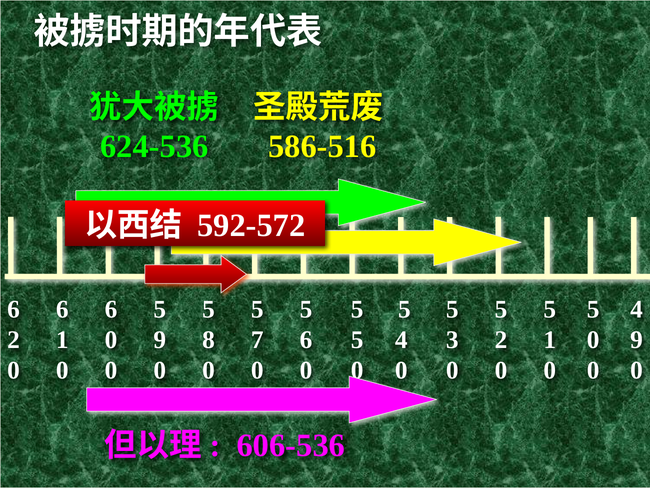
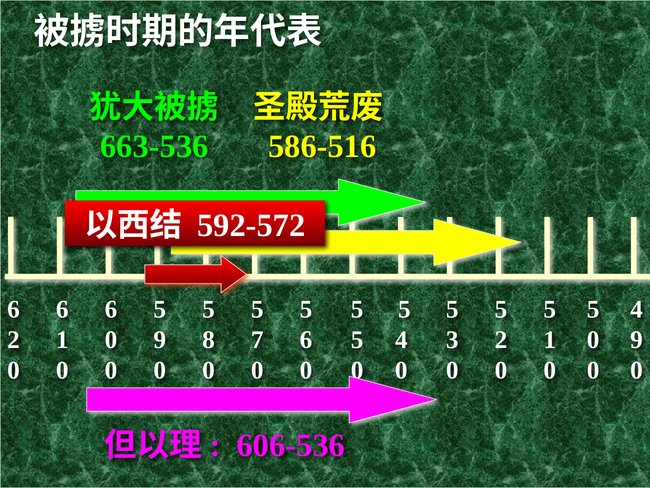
624-536: 624-536 -> 663-536 (154, 146)
